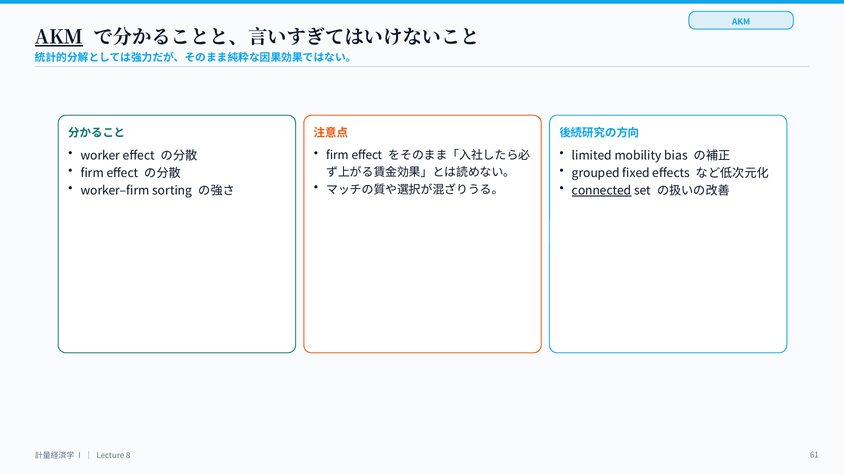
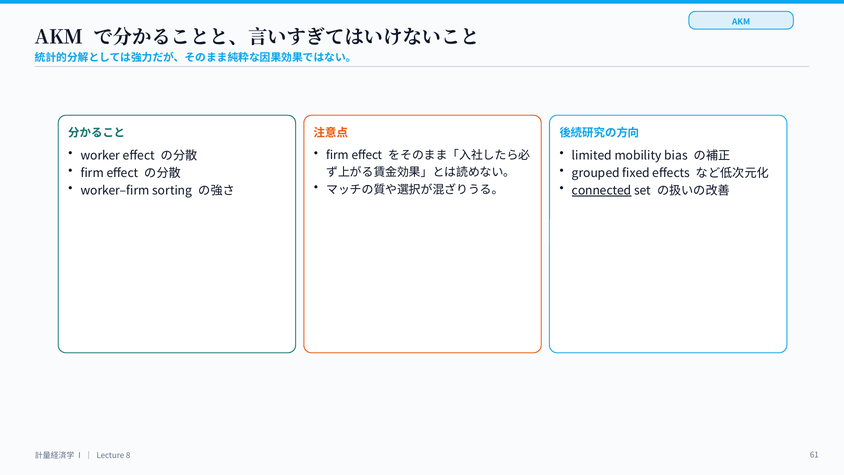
AKM underline: present -> none (59, 37)
